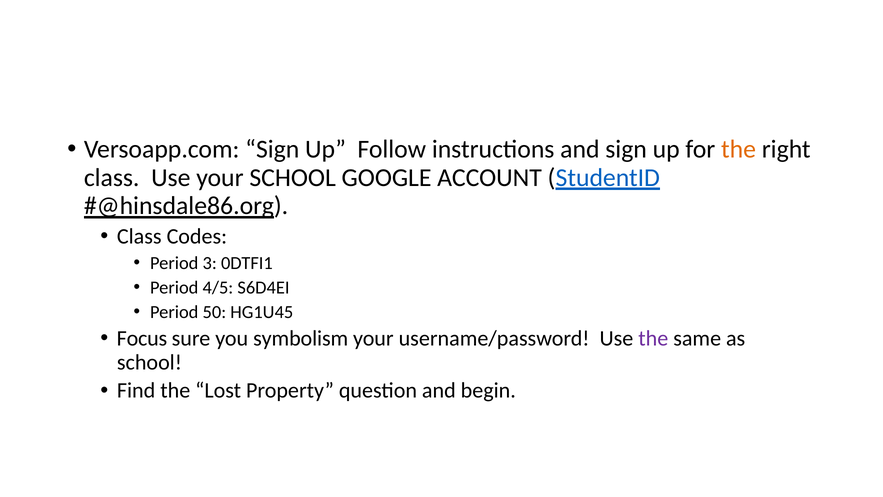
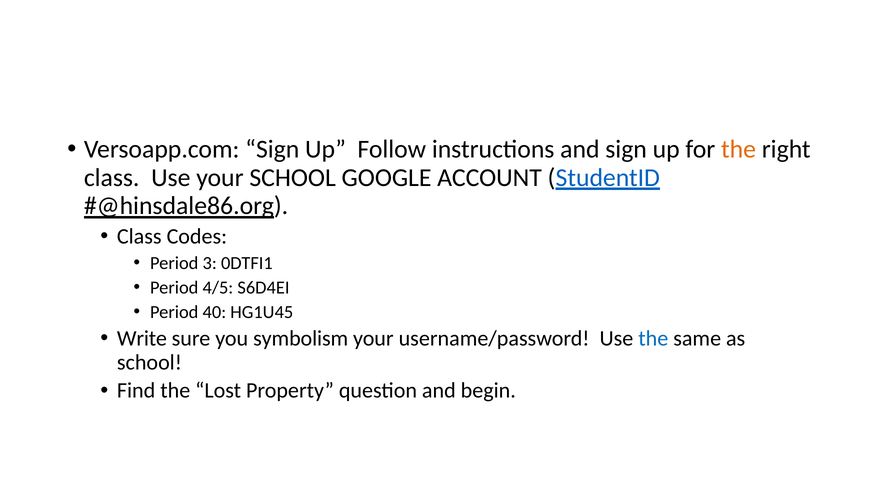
50: 50 -> 40 (214, 312)
Focus: Focus -> Write (142, 338)
the colour: purple -> blue (653, 338)
